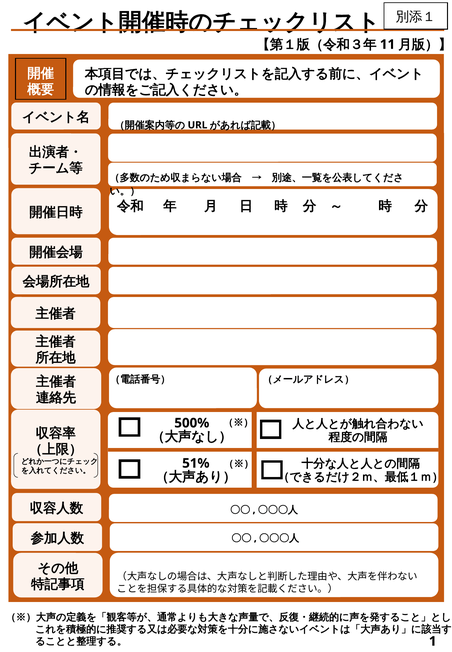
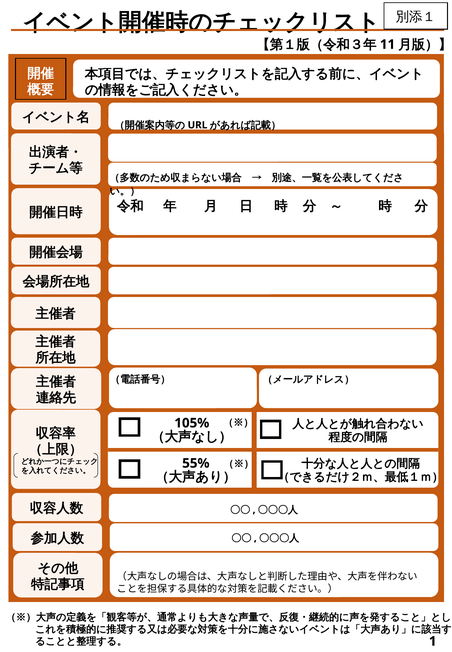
500%: 500% -> 105% (192, 424)
51%: 51% -> 55% (196, 464)
